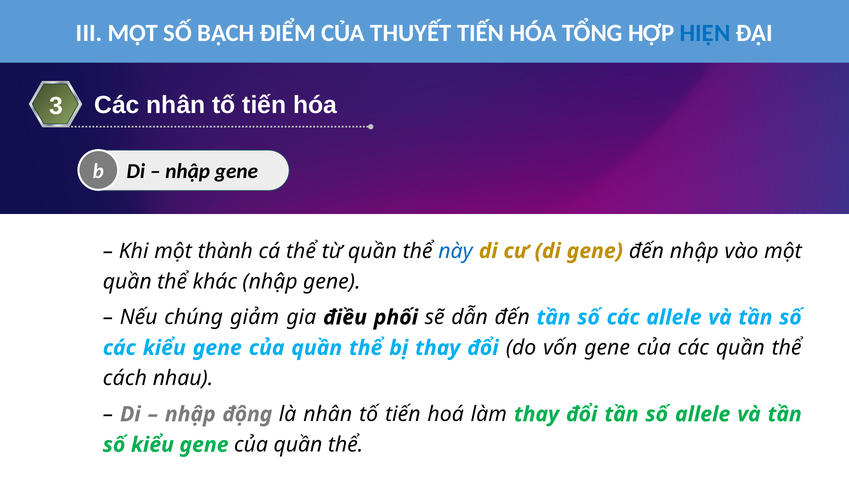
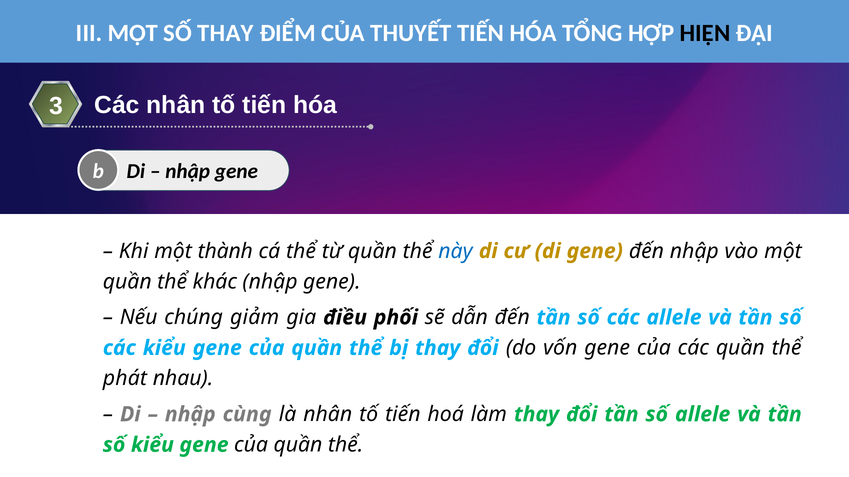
SỐ BẠCH: BẠCH -> THAY (226, 33)
HIỆN colour: blue -> black (705, 33)
cách: cách -> phát (125, 379)
động: động -> cùng (247, 415)
